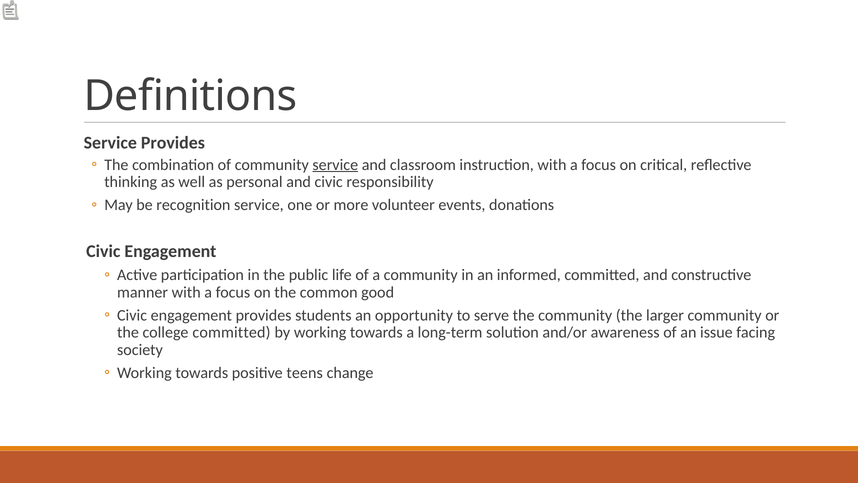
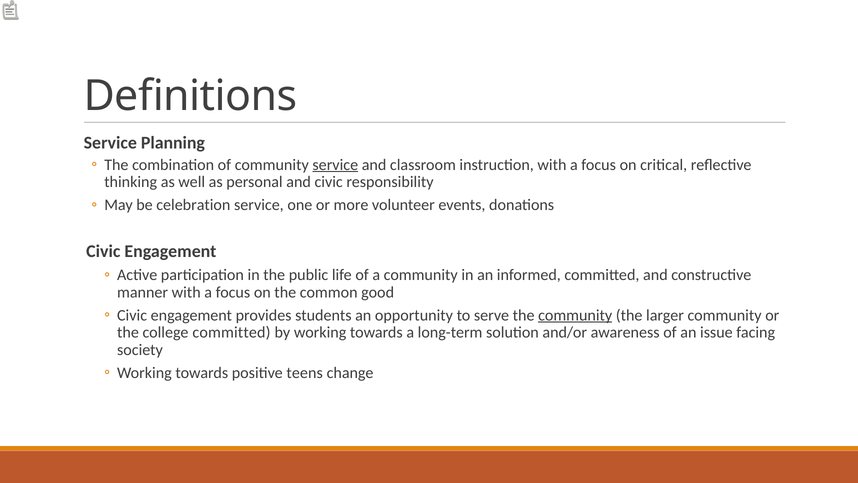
Service Provides: Provides -> Planning (173, 143)
recognition: recognition -> celebration (193, 205)
community underline: none -> present (575, 315)
